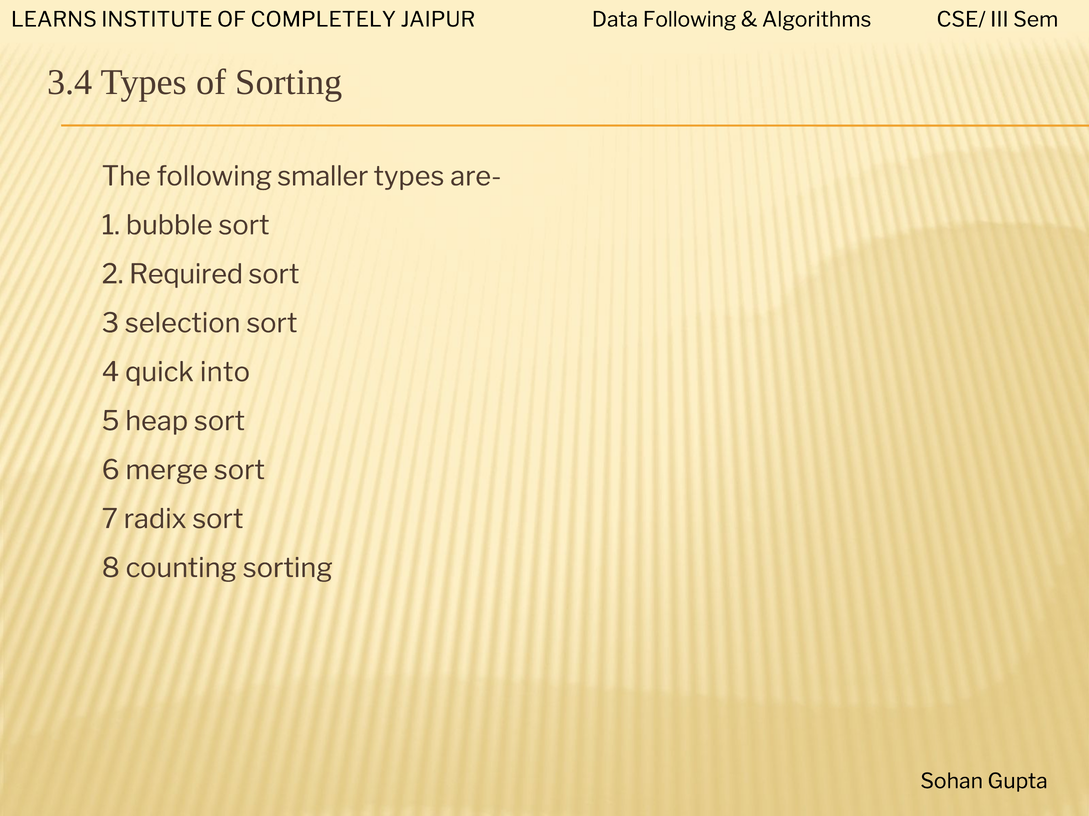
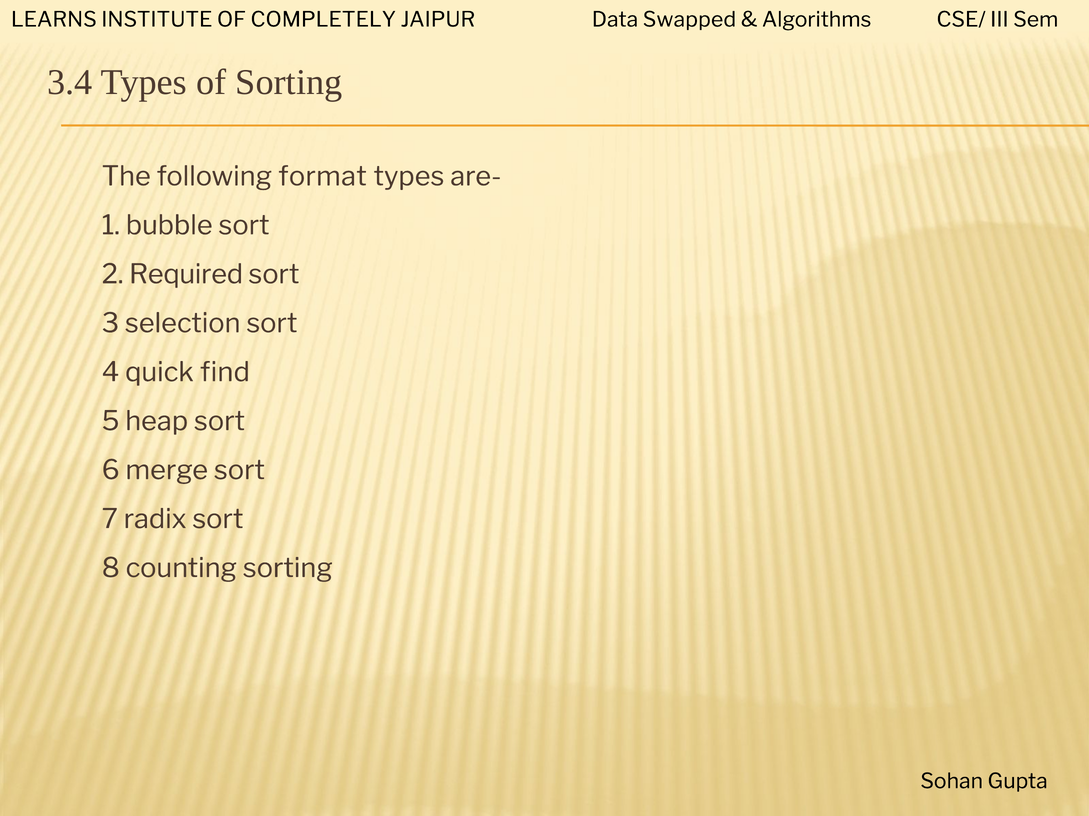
Data Following: Following -> Swapped (689, 20)
smaller: smaller -> format (323, 177)
into: into -> find (225, 373)
